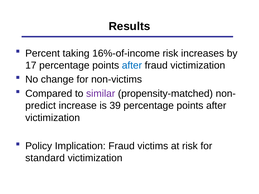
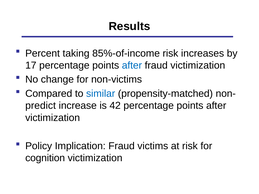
16%-of-income: 16%-of-income -> 85%-of-income (126, 53)
similar colour: purple -> blue (101, 94)
39: 39 -> 42 (115, 106)
standard: standard -> cognition (45, 158)
